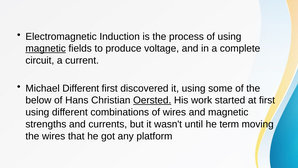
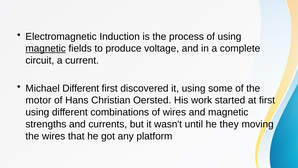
below: below -> motor (38, 100)
Oersted underline: present -> none (152, 100)
term: term -> they (229, 124)
